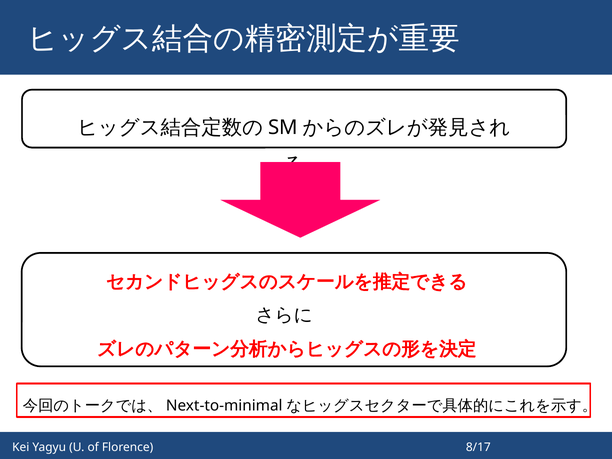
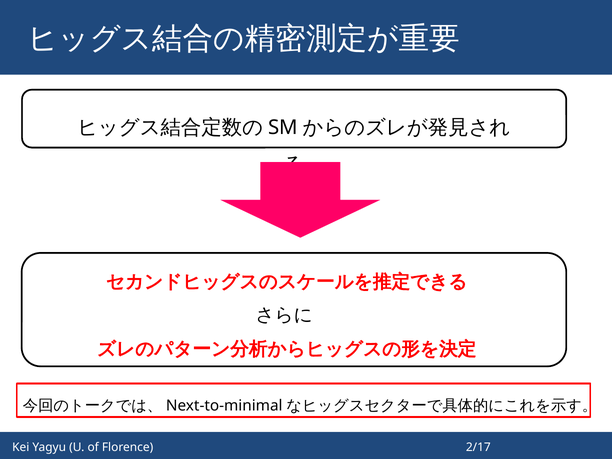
8/17: 8/17 -> 2/17 (478, 447)
